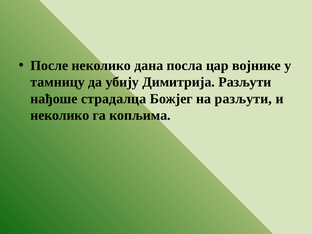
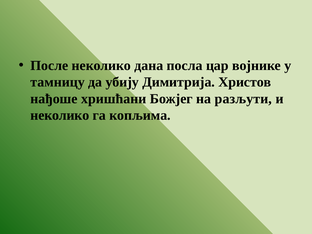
Димитрија Разљути: Разљути -> Христов (245, 82)
страдалца: страдалца -> хришћани (114, 99)
